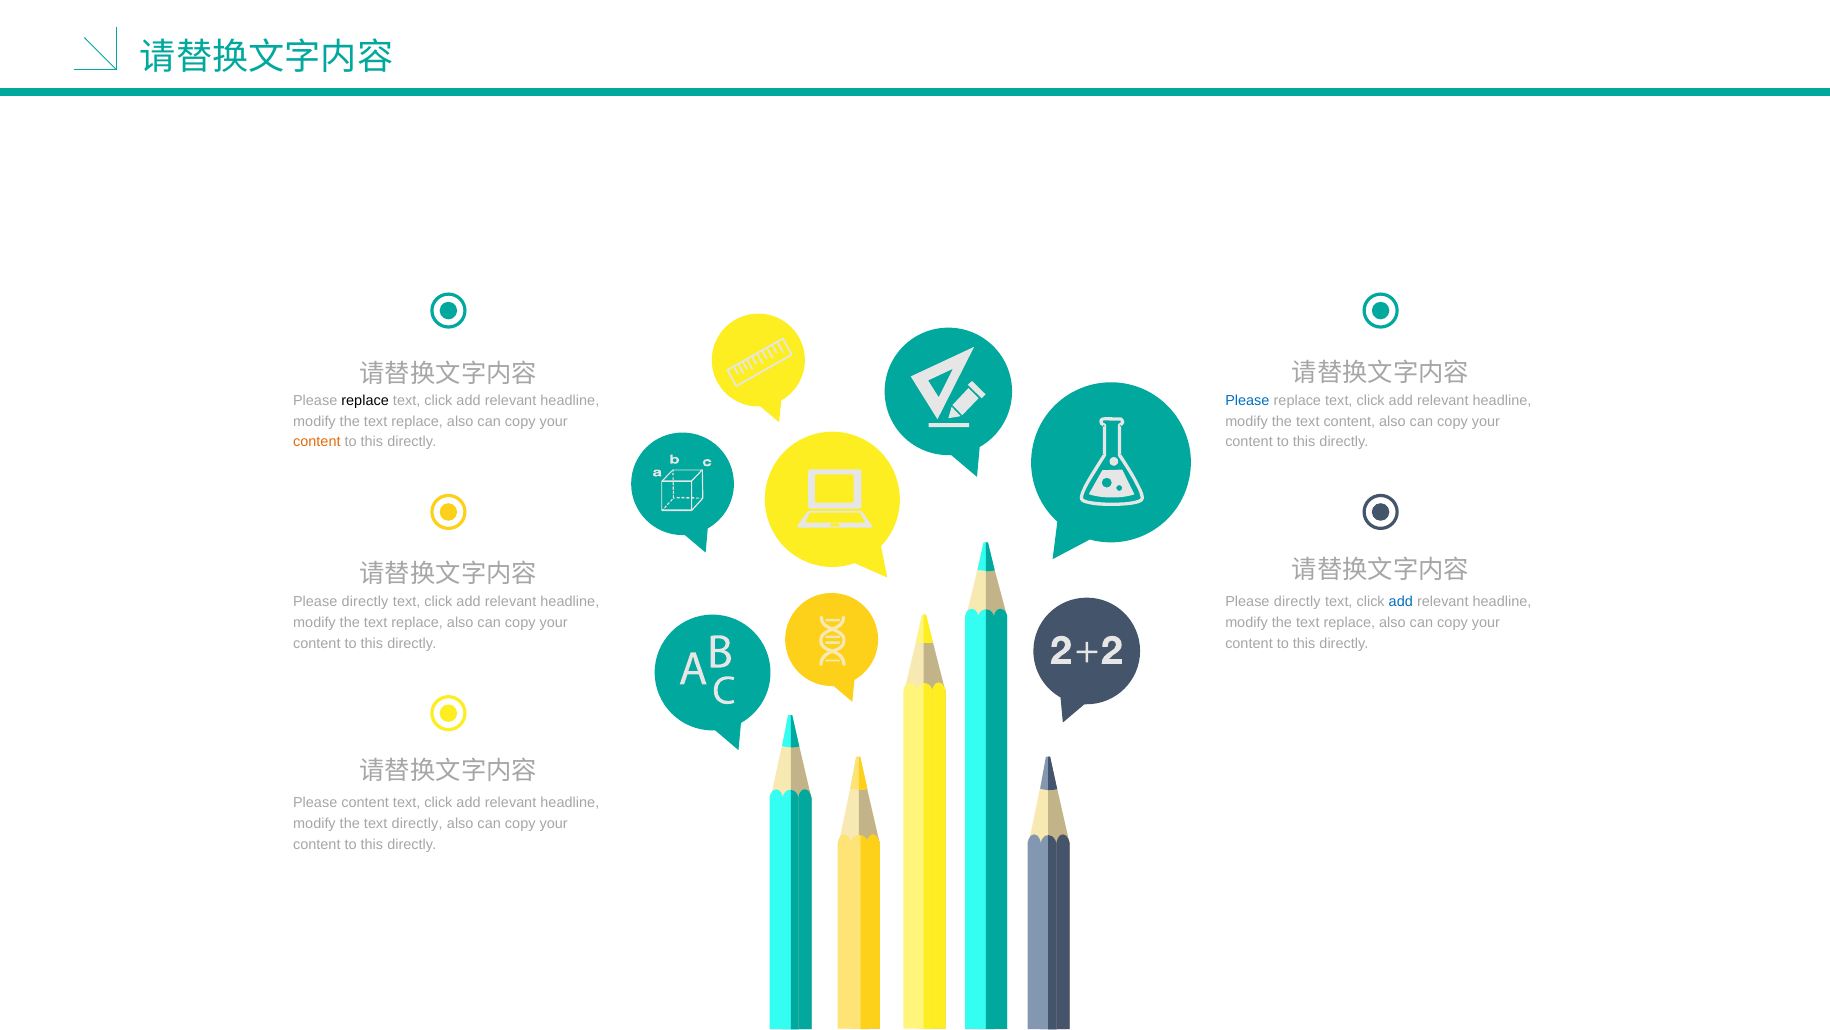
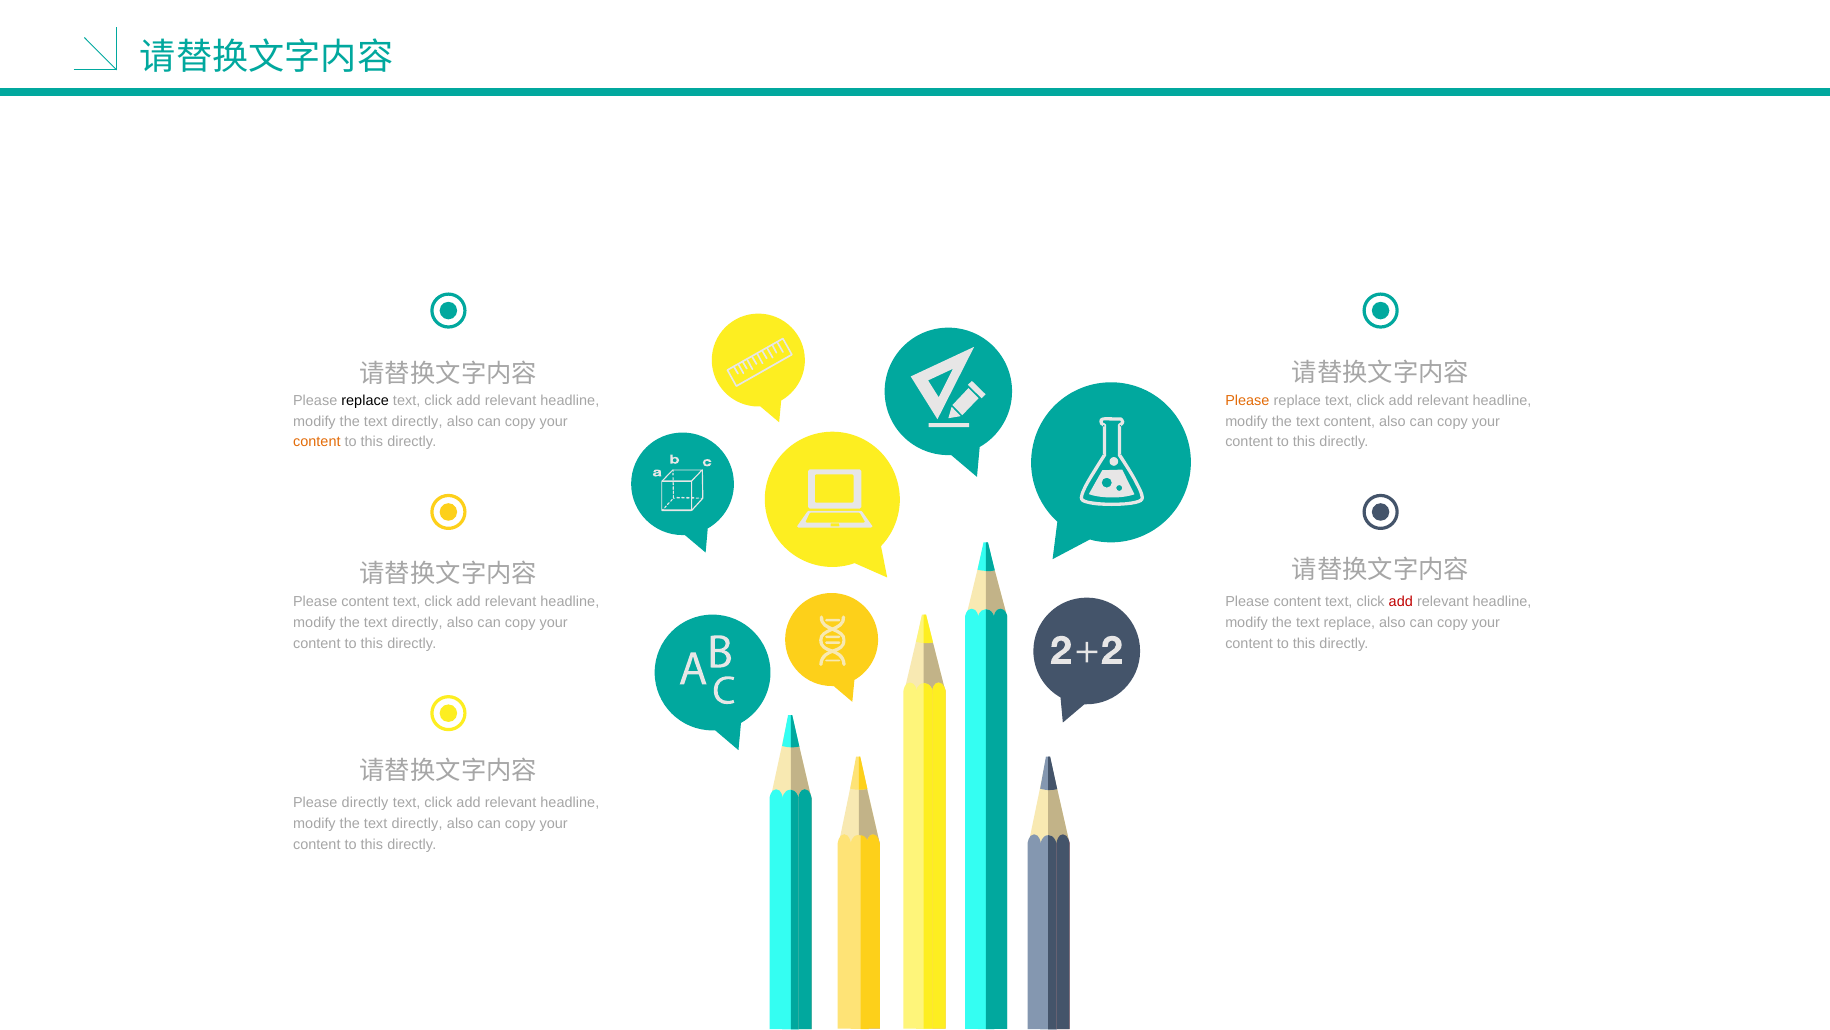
Please colour: blue -> orange (1247, 400)
replace: replace -> directly (417, 421)
directly: directly -> content (365, 602)
directly: directly -> content (1297, 602)
add colour: blue -> red (1401, 602)
replace: replace -> directly (417, 622)
Please content: content -> directly (365, 803)
